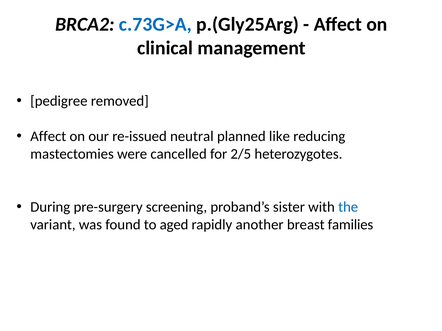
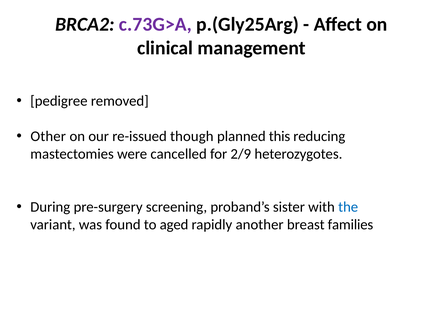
c.73G>A colour: blue -> purple (155, 25)
Affect: Affect -> Other (48, 137)
neutral: neutral -> though (192, 137)
like: like -> this (280, 137)
2/5: 2/5 -> 2/9 (241, 154)
